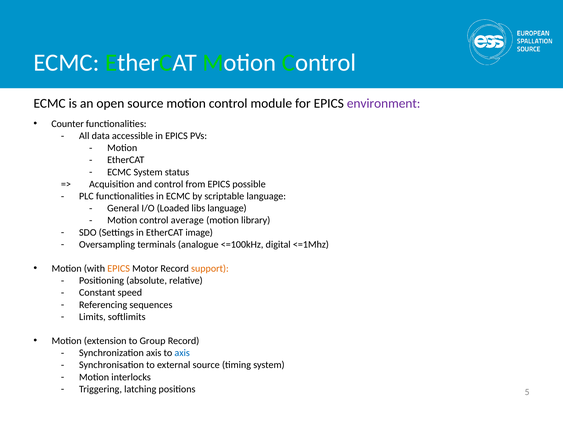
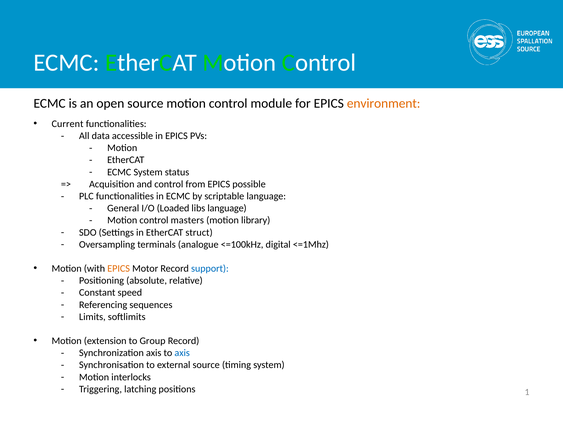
environment colour: purple -> orange (384, 103)
Counter: Counter -> Current (68, 124)
average: average -> masters (187, 220)
image: image -> struct (199, 232)
support colour: orange -> blue (210, 269)
5: 5 -> 1 (527, 392)
